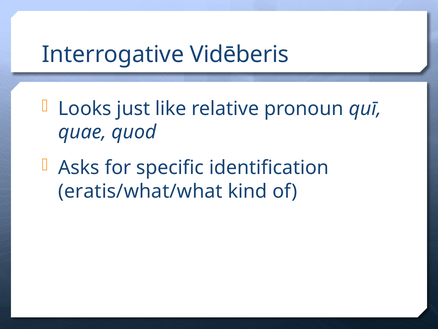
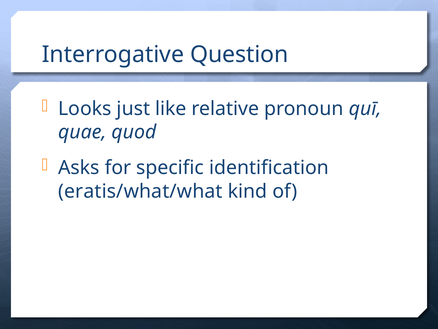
Vidēberis: Vidēberis -> Question (239, 54)
